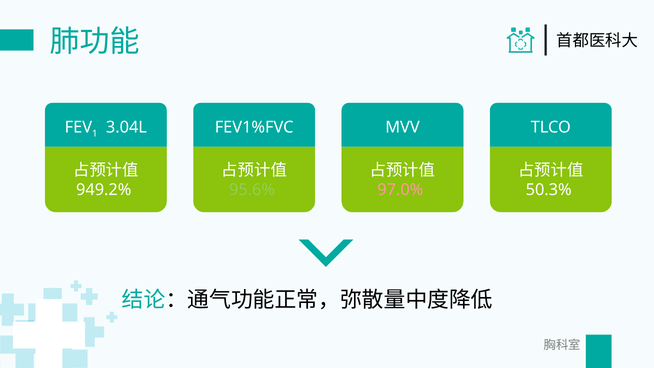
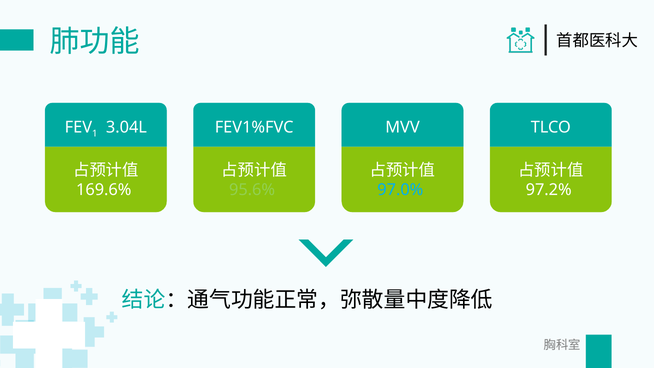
949.2%: 949.2% -> 169.6% (104, 190)
97.0% colour: pink -> light blue (400, 190)
50.3%: 50.3% -> 97.2% (549, 190)
